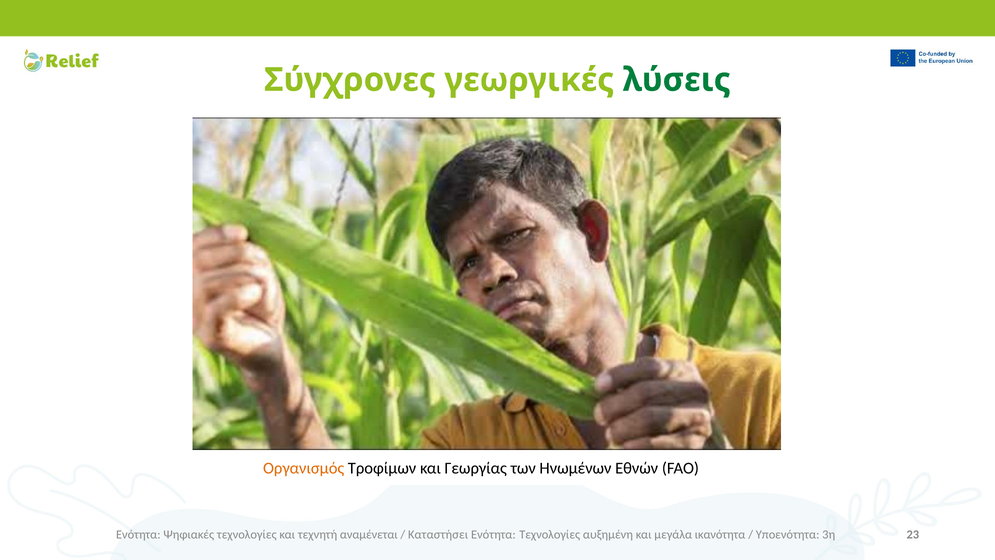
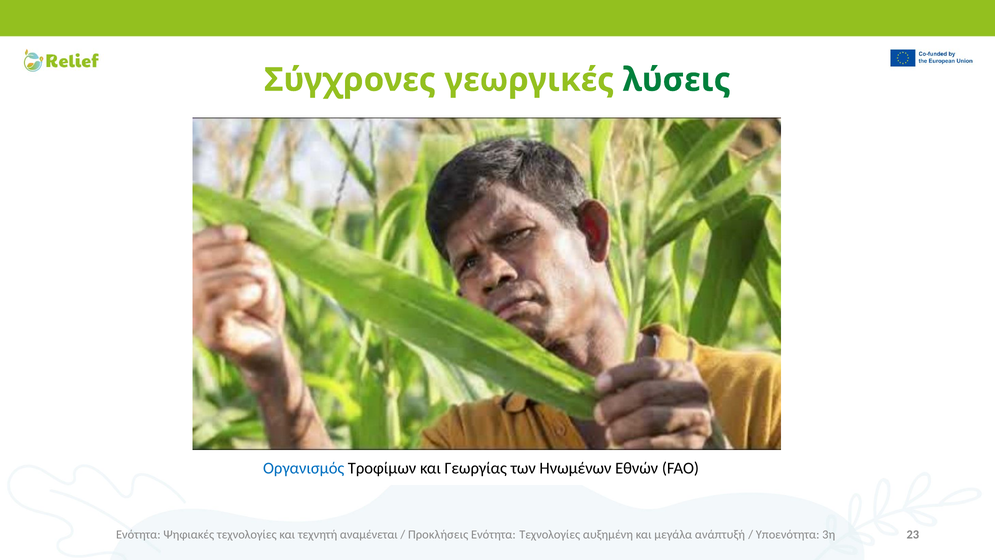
Οργανισμός colour: orange -> blue (304, 468)
Καταστήσει: Καταστήσει -> Προκλήσεις (438, 534)
ικανότητα: ικανότητα -> ανάπτυξή (720, 534)
